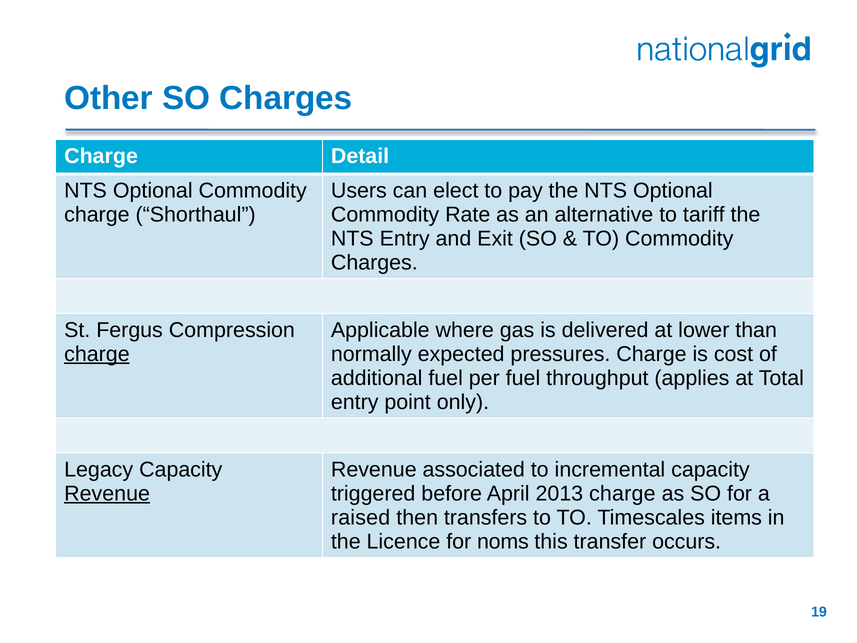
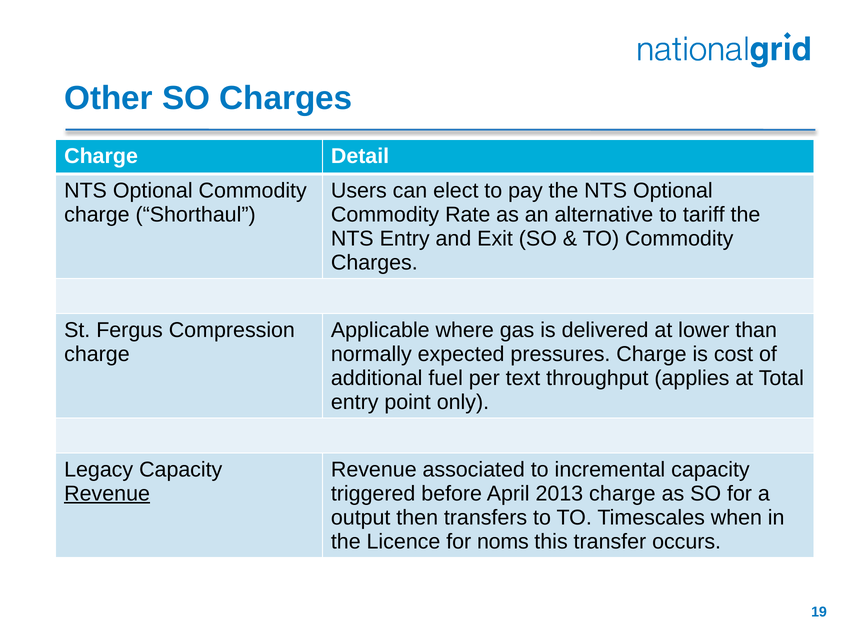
charge underline: present -> none (97, 354)
per fuel: fuel -> text (523, 378)
raised: raised -> output (361, 517)
items: items -> when (736, 517)
